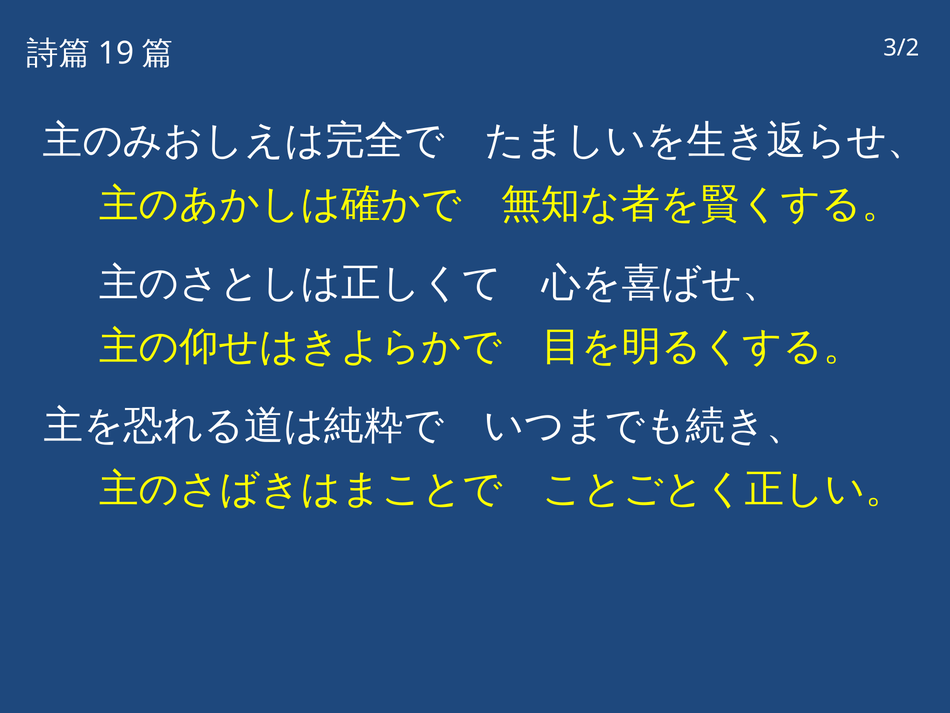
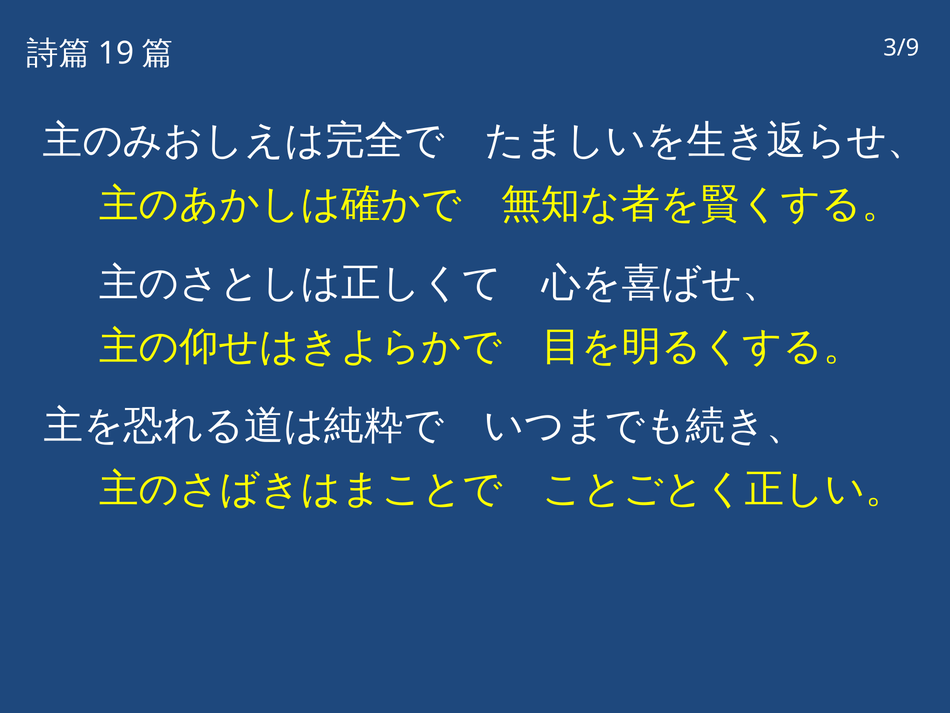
3/2: 3/2 -> 3/9 (901, 48)
